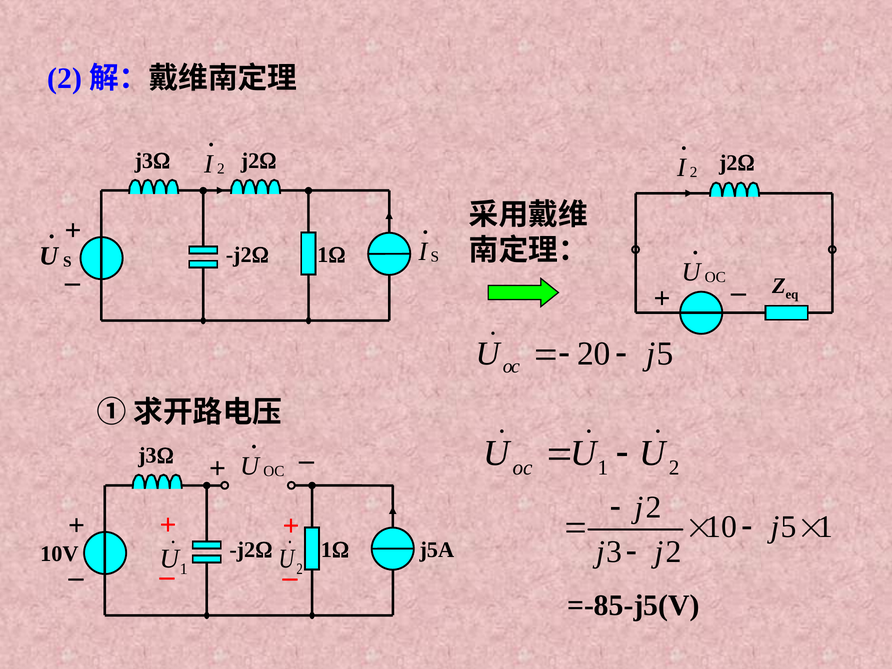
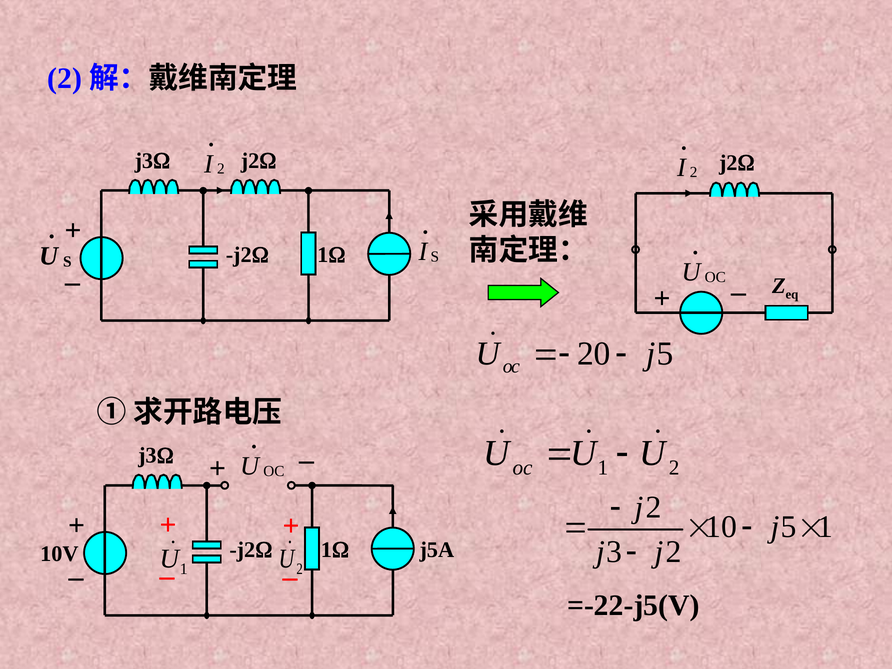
=-85-j5(V: =-85-j5(V -> =-22-j5(V (633, 606)
